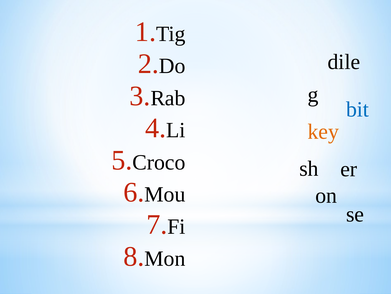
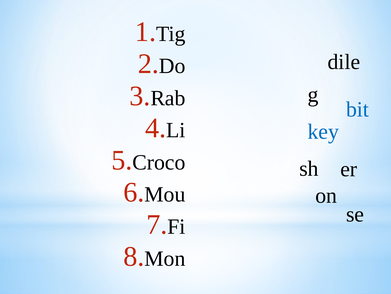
key colour: orange -> blue (323, 131)
